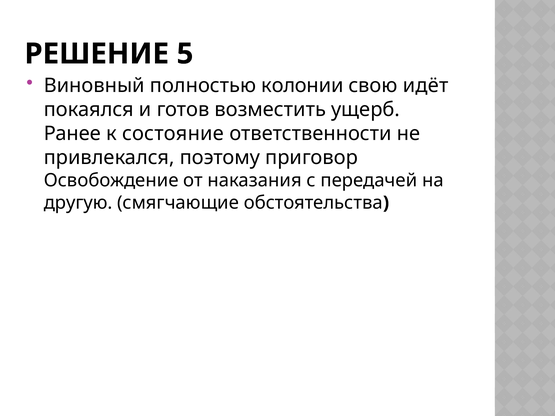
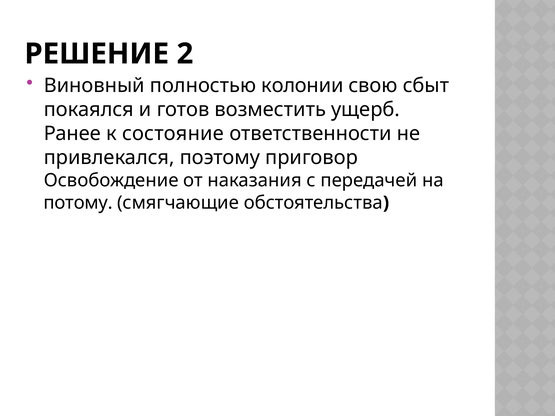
5: 5 -> 2 (185, 54)
идёт: идёт -> сбыт (426, 86)
другую: другую -> потому (78, 203)
